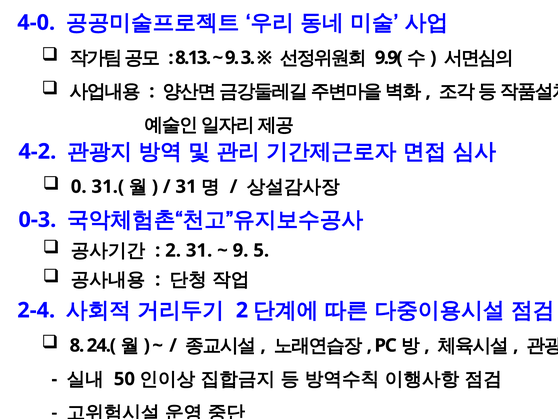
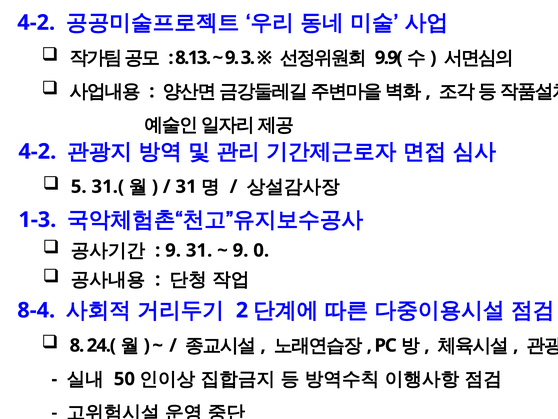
4-0: 4-0 -> 4-2 (36, 23)
0: 0 -> 5 (79, 186)
0-3: 0-3 -> 1-3 (37, 219)
2: 2 -> 9 (173, 250)
5: 5 -> 0 (261, 250)
2-4: 2-4 -> 8-4 (36, 310)
